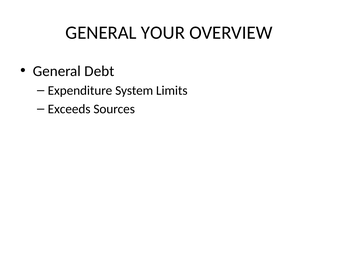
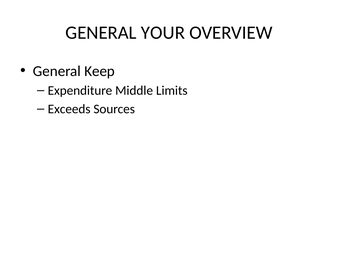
Debt: Debt -> Keep (100, 71)
System: System -> Middle (134, 90)
